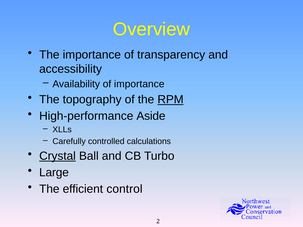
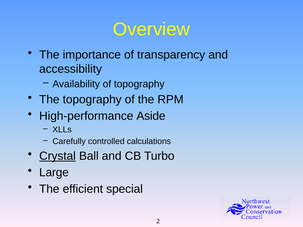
of importance: importance -> topography (139, 84)
RPM underline: present -> none (171, 100)
control: control -> special (125, 189)
